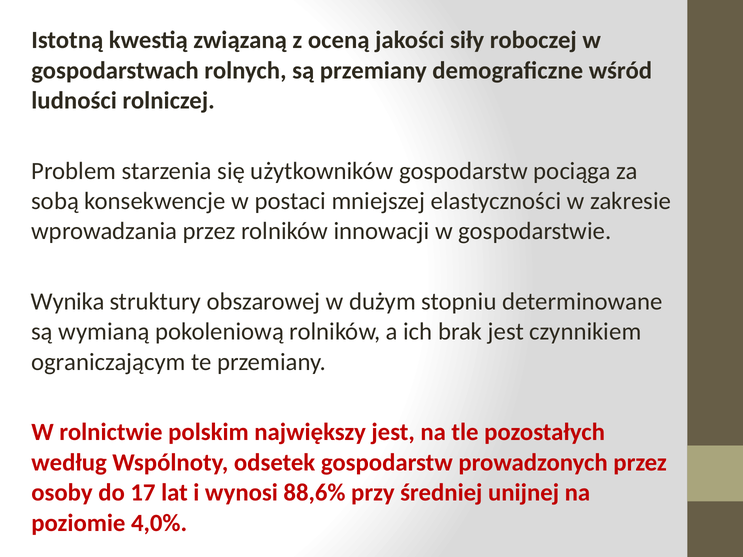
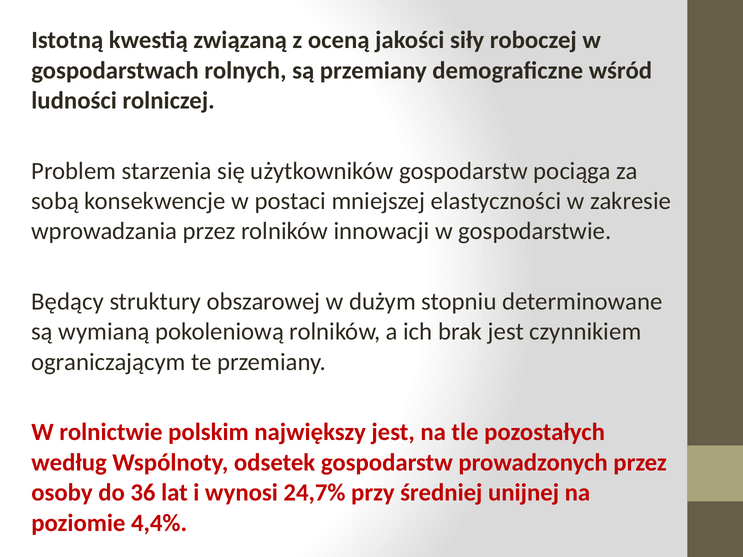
Wynika: Wynika -> Będący (68, 302)
17: 17 -> 36 (143, 493)
88,6%: 88,6% -> 24,7% (314, 493)
4,0%: 4,0% -> 4,4% (159, 523)
